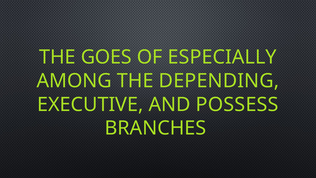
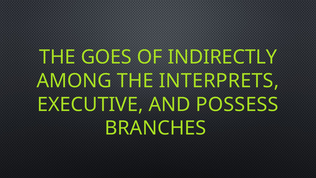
ESPECIALLY: ESPECIALLY -> INDIRECTLY (222, 57)
DEPENDING: DEPENDING -> INTERPRETS (219, 81)
